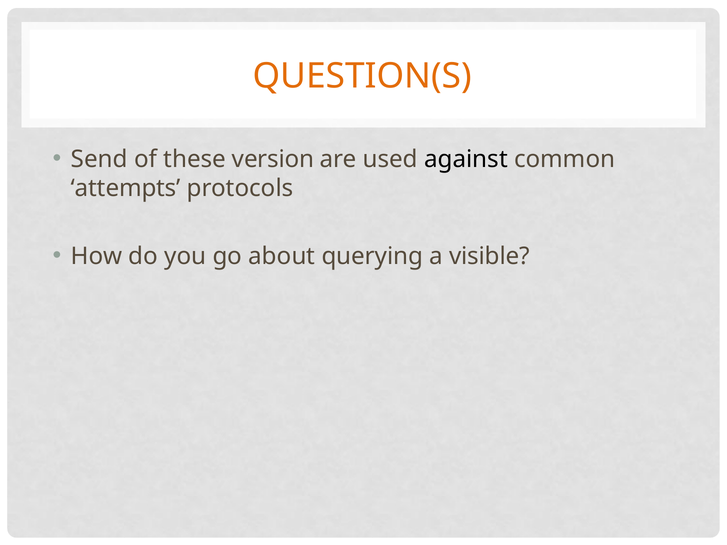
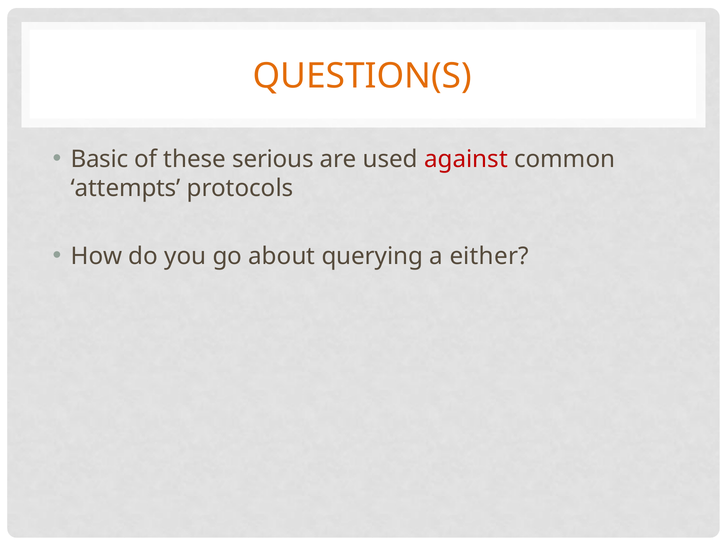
Send: Send -> Basic (100, 159)
version: version -> serious (273, 159)
against colour: black -> red (466, 159)
visible: visible -> either (489, 256)
